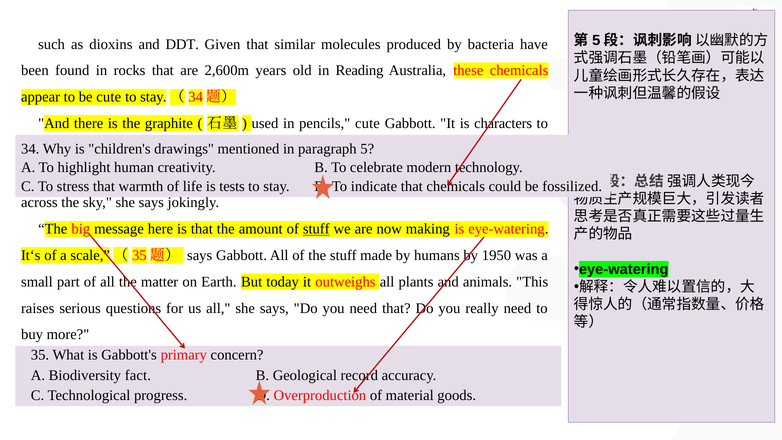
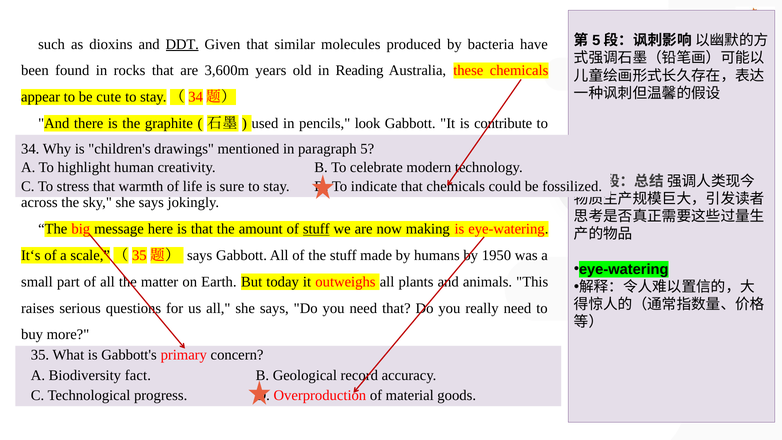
DDT underline: none -> present (182, 44)
2,600m: 2,600m -> 3,600m (227, 71)
pencils cute: cute -> look (368, 123)
characters: characters -> contribute (503, 123)
tests: tests -> sure (232, 186)
